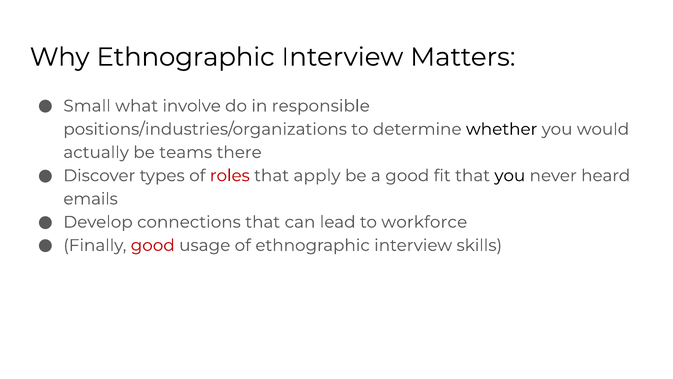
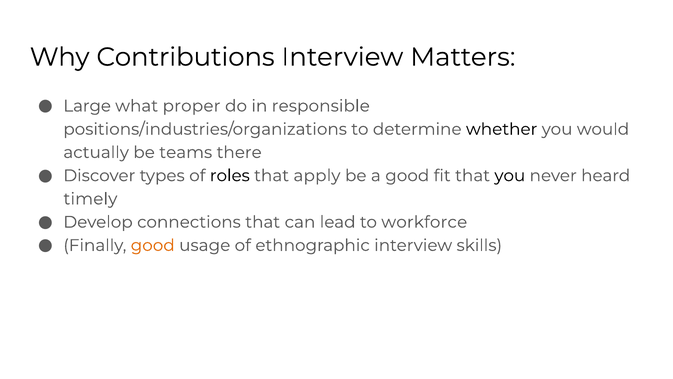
Why Ethnographic: Ethnographic -> Contributions (186, 57)
Small: Small -> Large (87, 106)
involve: involve -> proper (191, 106)
roles colour: red -> black (230, 175)
emails: emails -> timely (90, 199)
good colour: red -> orange (153, 245)
